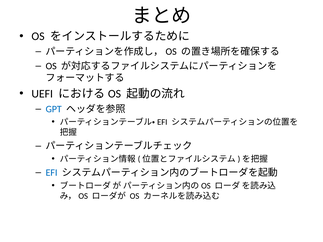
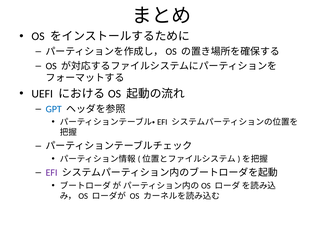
EFI colour: blue -> purple (52, 173)
